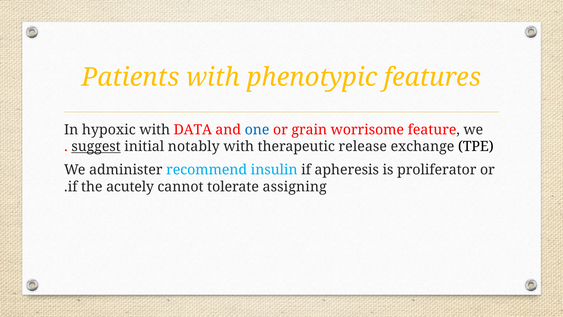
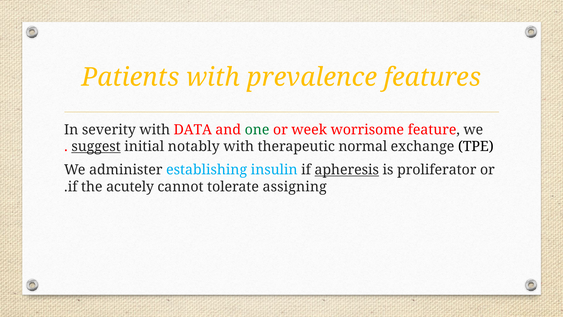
phenotypic: phenotypic -> prevalence (312, 77)
hypoxic: hypoxic -> severity (109, 130)
one colour: blue -> green (257, 130)
grain: grain -> week (309, 130)
release: release -> normal (363, 147)
recommend: recommend -> establishing (207, 170)
apheresis underline: none -> present (347, 170)
